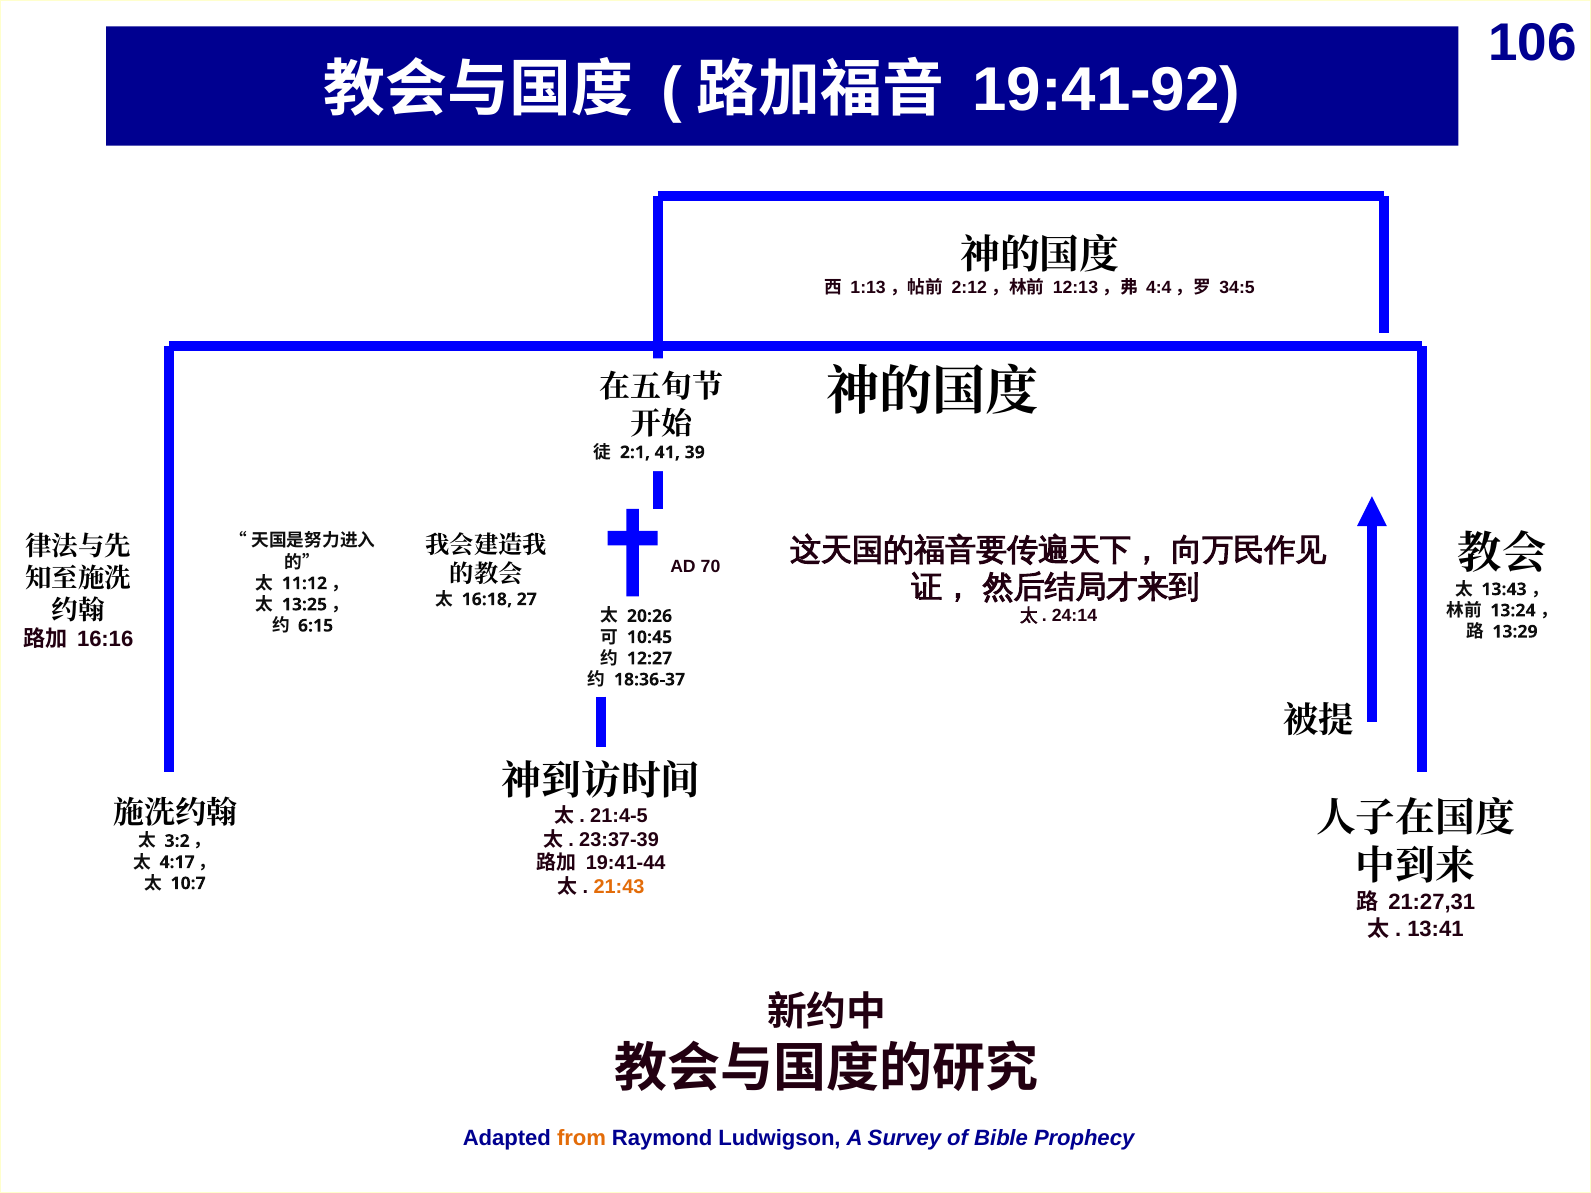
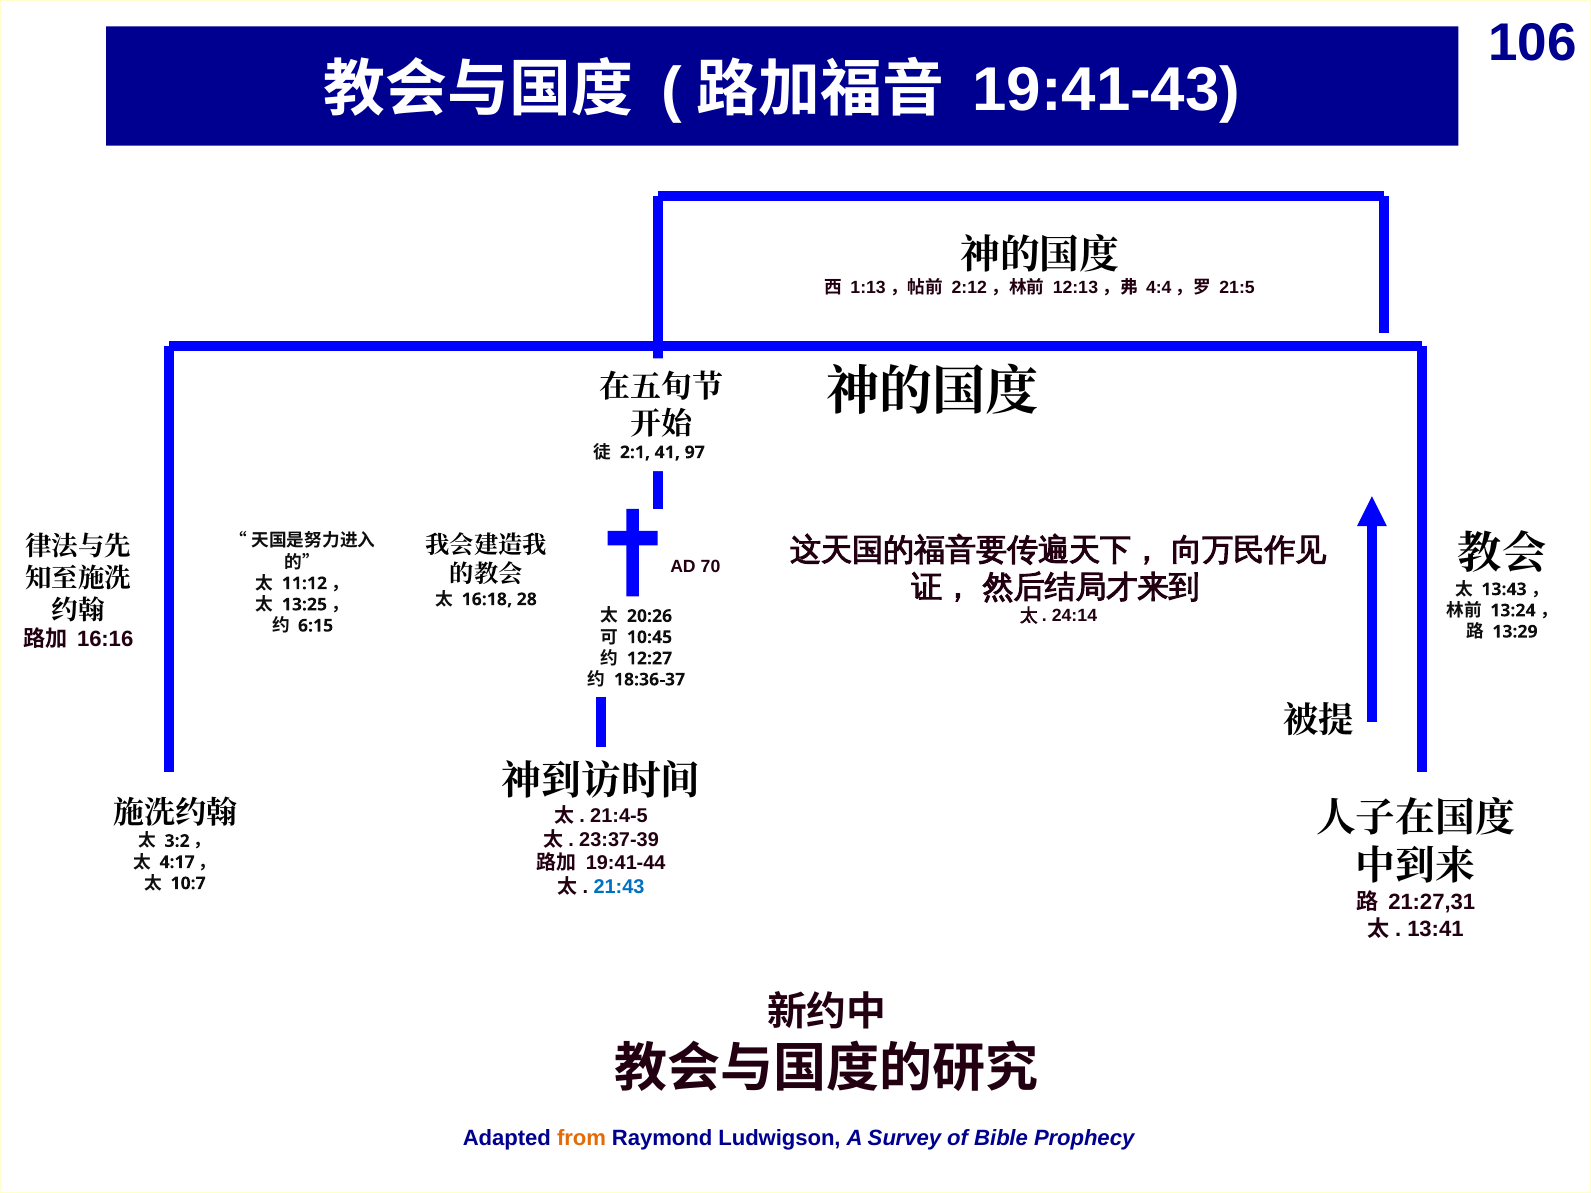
19:41-92: 19:41-92 -> 19:41-43 (1106, 90)
34:5: 34:5 -> 21:5 (1237, 288)
39: 39 -> 97 (695, 452)
27: 27 -> 28 (527, 600)
21:43 colour: orange -> blue (619, 888)
